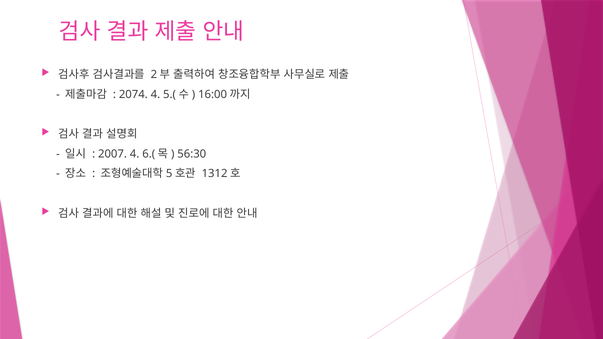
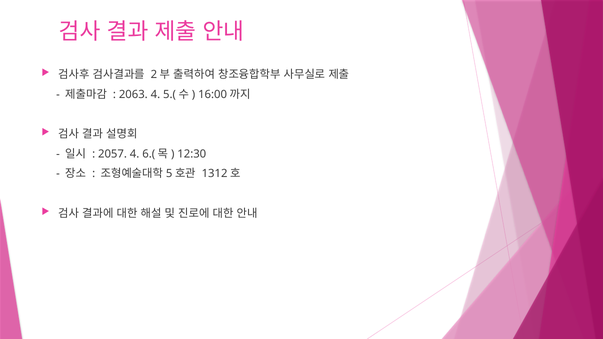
2074: 2074 -> 2063 (133, 94)
2007: 2007 -> 2057 (113, 154)
56:30: 56:30 -> 12:30 (192, 154)
